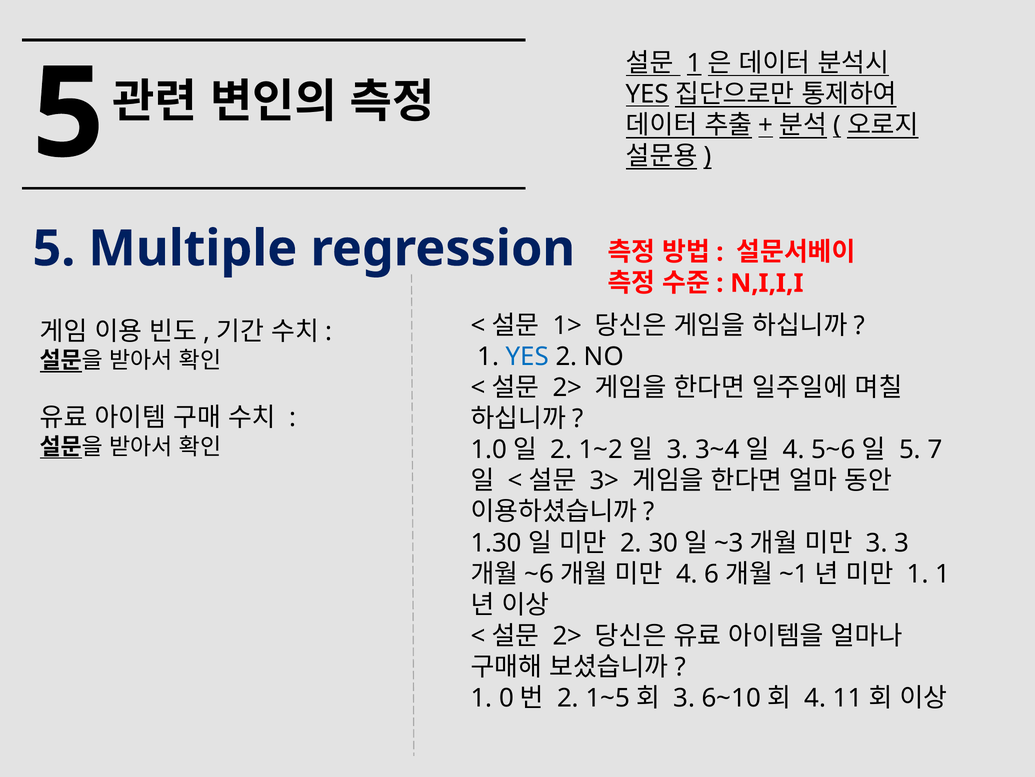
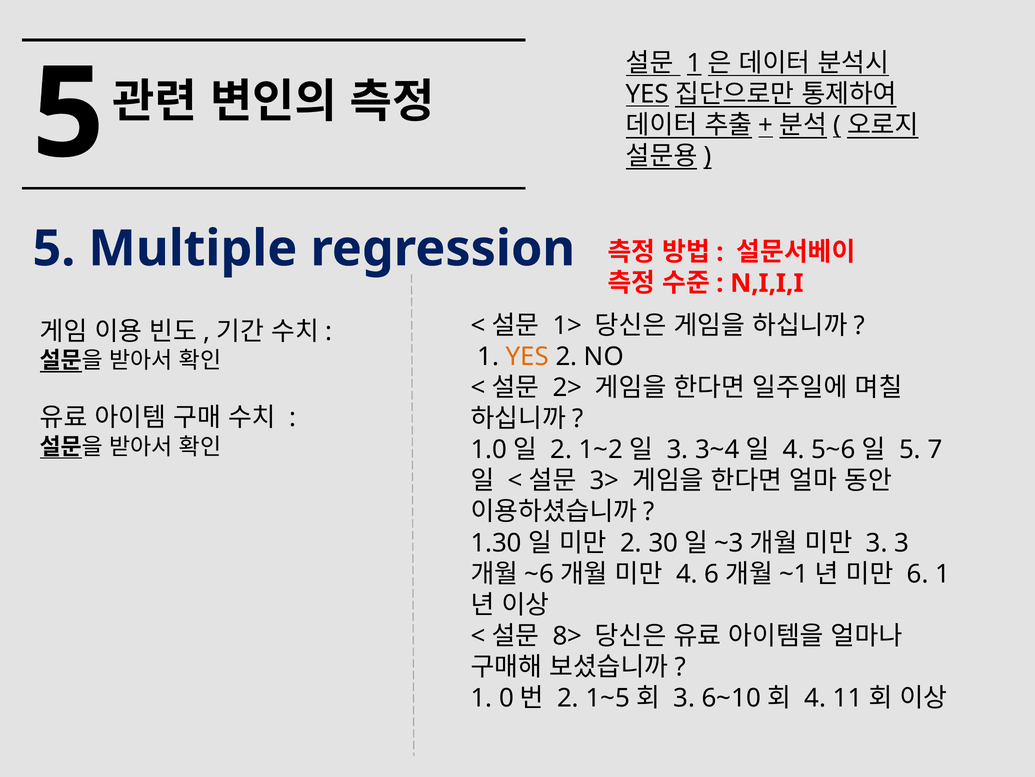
YES colour: blue -> orange (527, 356)
1: 1 -> 6 (918, 574)
2>: 2> -> 8> (567, 636)
